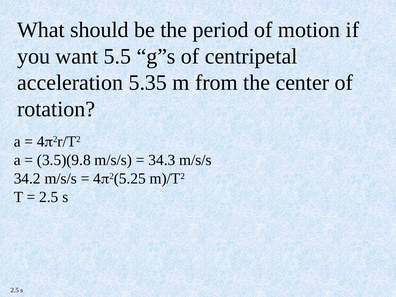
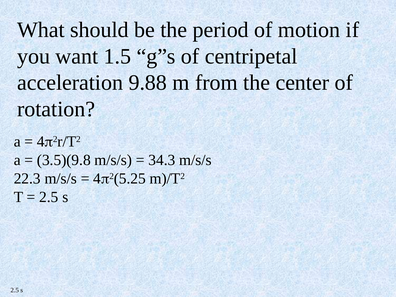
5.5: 5.5 -> 1.5 (117, 56)
5.35: 5.35 -> 9.88 (148, 83)
34.2: 34.2 -> 22.3 (27, 179)
